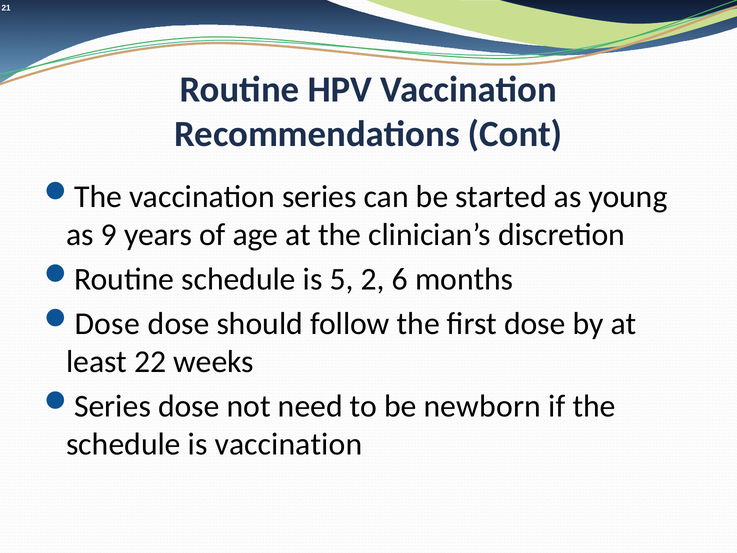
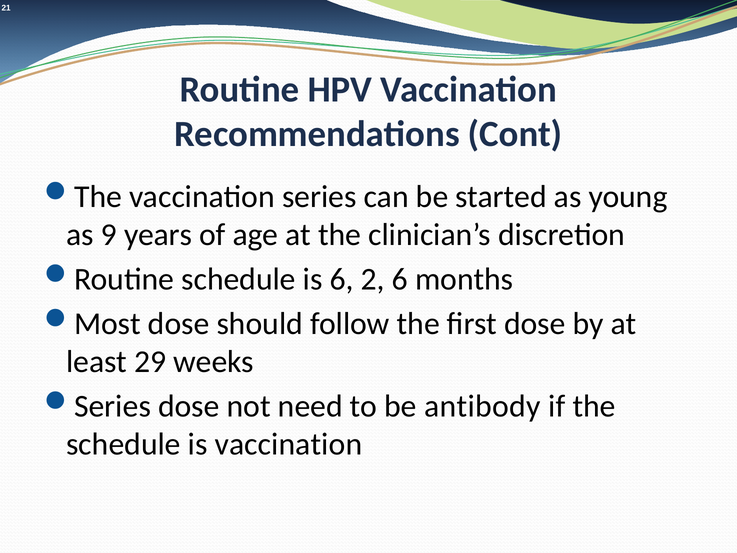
is 5: 5 -> 6 (342, 279)
Dose: Dose -> Most (107, 324)
22: 22 -> 29 (150, 362)
newborn: newborn -> antibody (482, 406)
